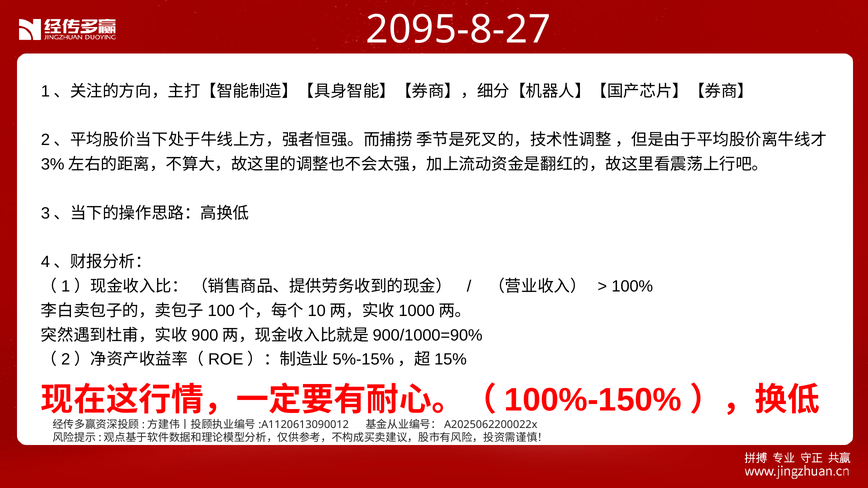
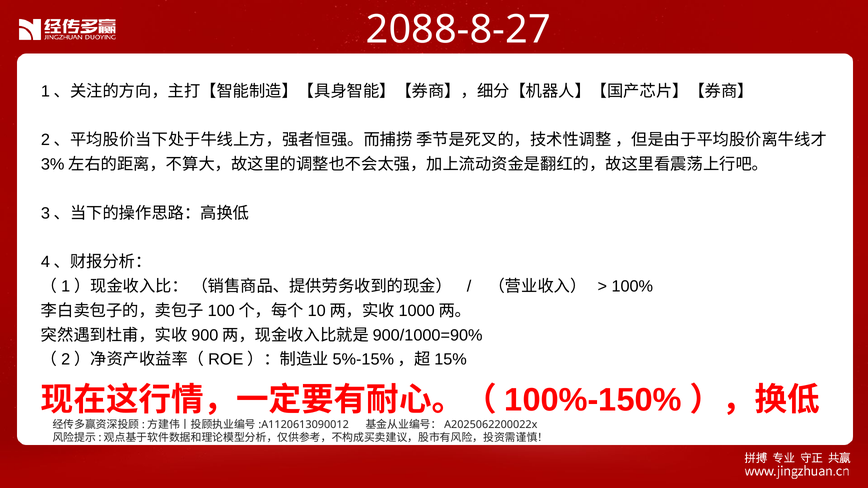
2095-8-27: 2095-8-27 -> 2088-8-27 (458, 30)
